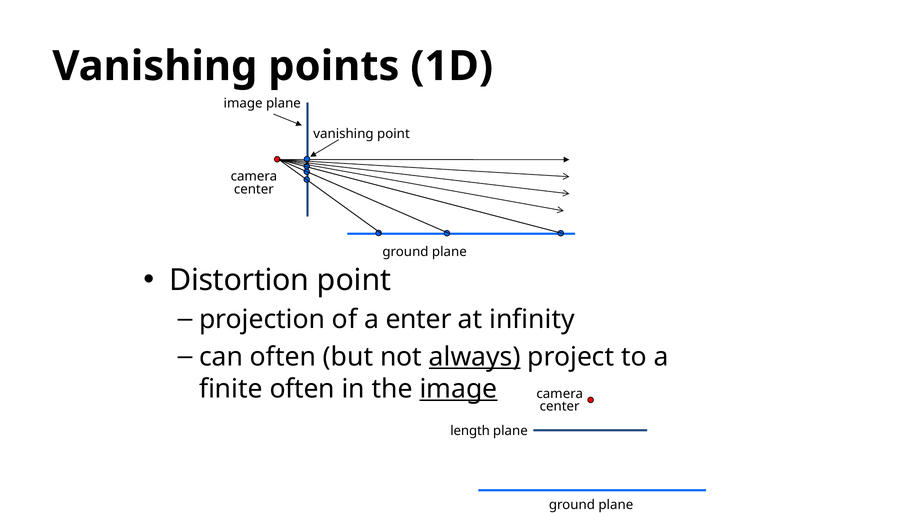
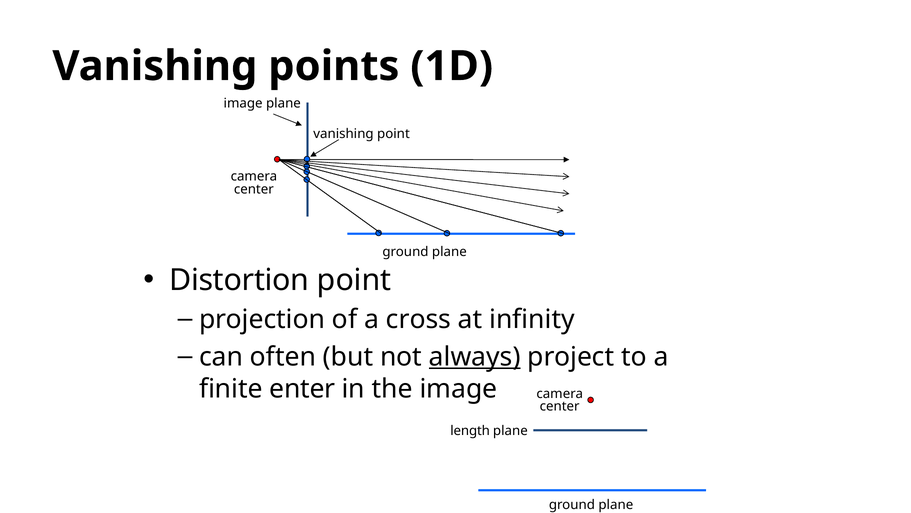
enter: enter -> cross (418, 319)
finite often: often -> enter (302, 388)
image underline: present -> none (458, 388)
